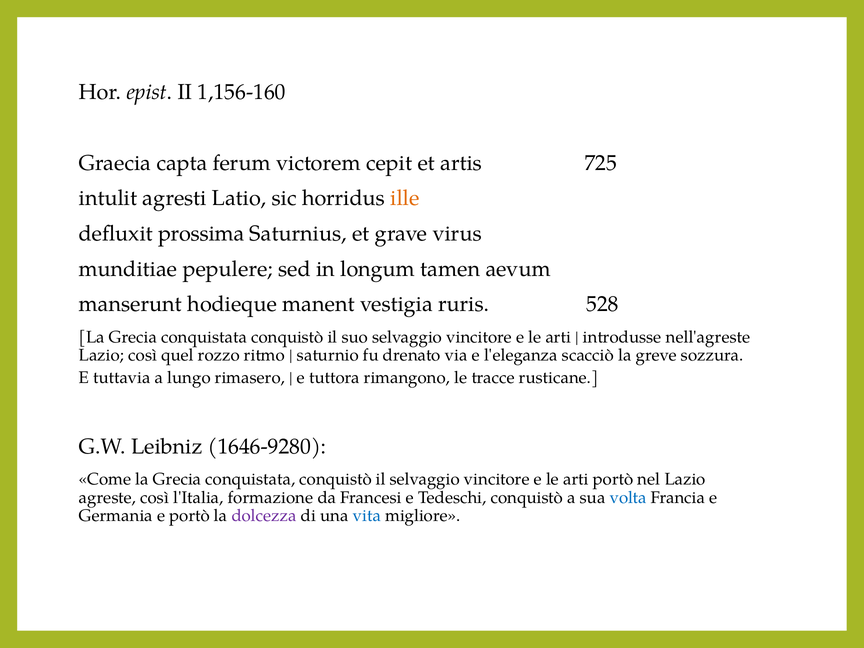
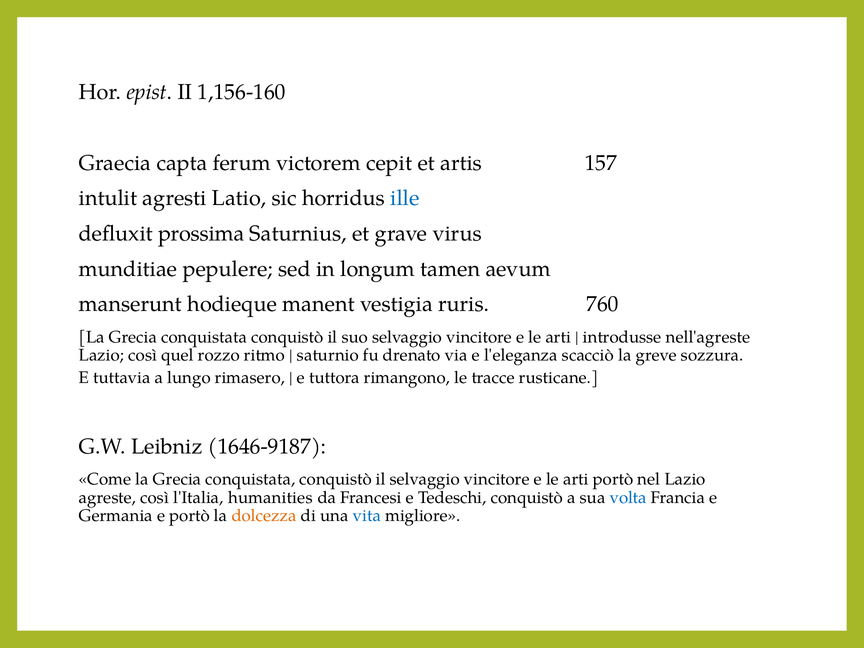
725: 725 -> 157 (601, 163)
ille colour: orange -> blue (405, 198)
528: 528 -> 760 (602, 304)
1646-9280: 1646-9280 -> 1646-9187 (267, 447)
formazione: formazione -> humanities (270, 498)
dolcezza colour: purple -> orange (264, 516)
